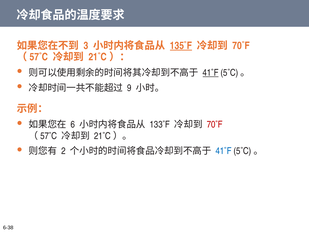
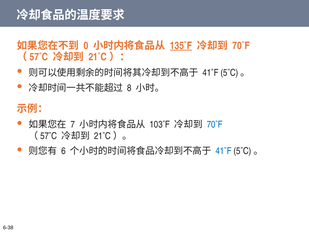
3: 3 -> 0 (86, 46)
41˚F underline: present -> none (211, 73)
9: 9 -> 8 (129, 88)
6: 6 -> 7 (73, 124)
133˚F: 133˚F -> 103˚F (160, 124)
70˚F colour: red -> blue (215, 124)
2: 2 -> 6 (63, 151)
